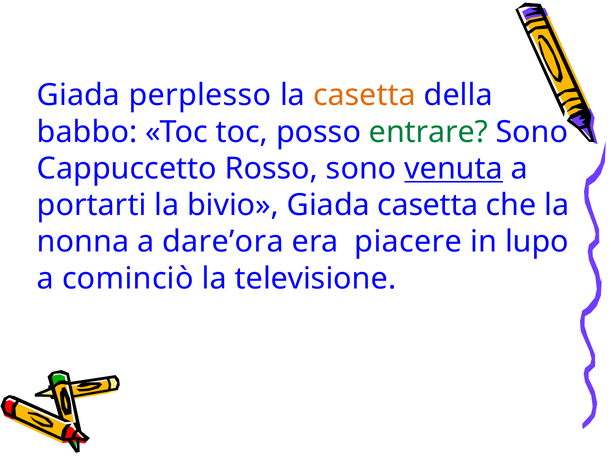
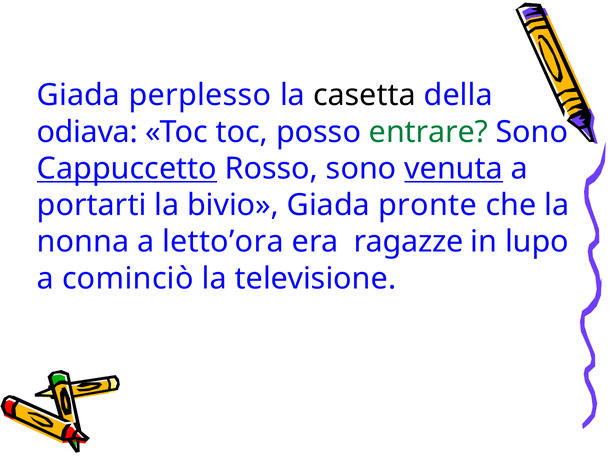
casetta colour: orange -> black (364, 95)
babbo: babbo -> odiava (87, 132)
Cappuccetto underline: none -> present (127, 169)
Giada casetta: casetta -> pronte (428, 205)
dare’ora: dare’ora -> letto’ora (223, 242)
piacere: piacere -> ragazze (408, 242)
